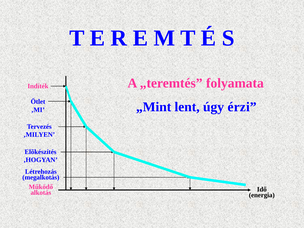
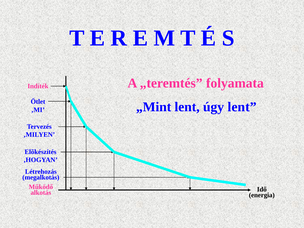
úgy érzi: érzi -> lent (242, 107)
